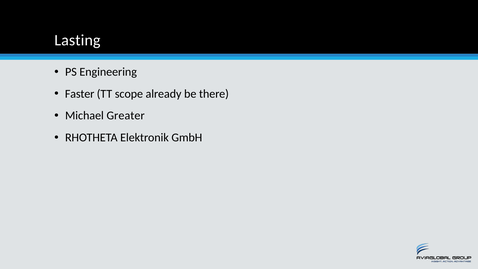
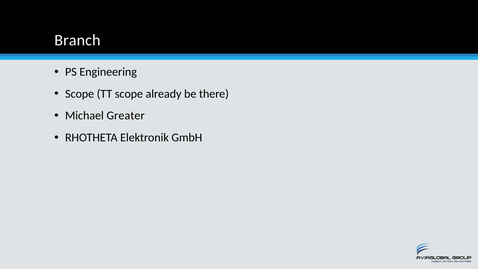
Lasting: Lasting -> Branch (77, 40)
Faster: Faster -> Scope (80, 94)
